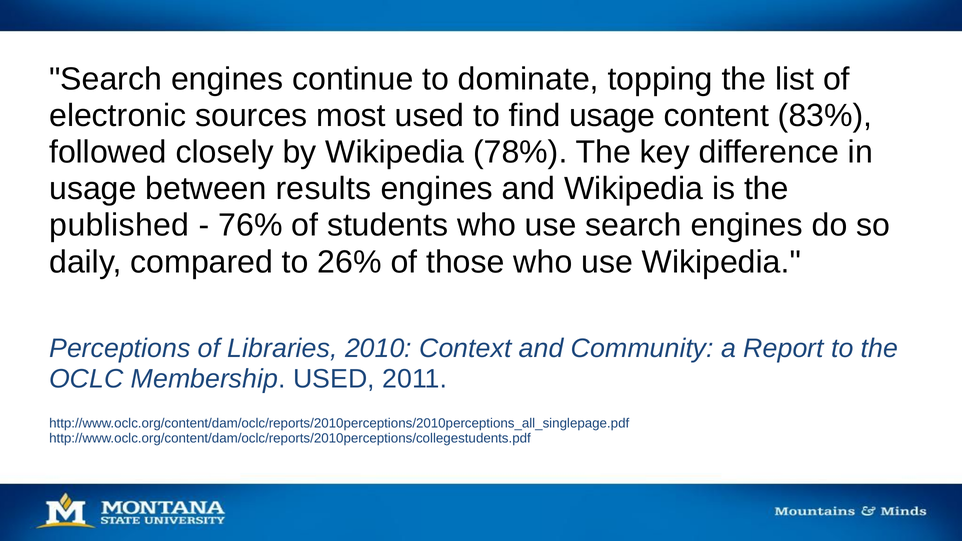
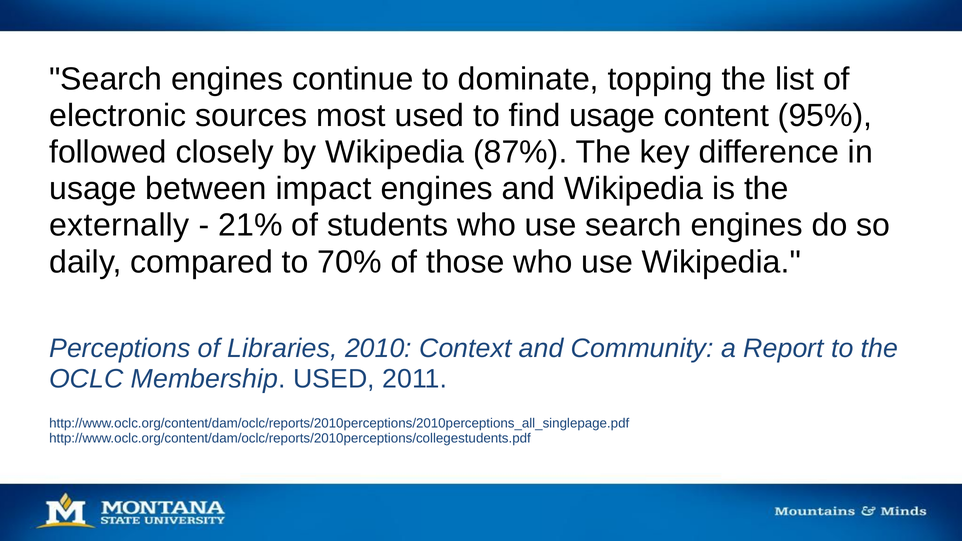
83%: 83% -> 95% (825, 116)
78%: 78% -> 87% (520, 152)
results: results -> impact (323, 189)
published: published -> externally (119, 225)
76%: 76% -> 21% (250, 225)
26%: 26% -> 70% (350, 262)
